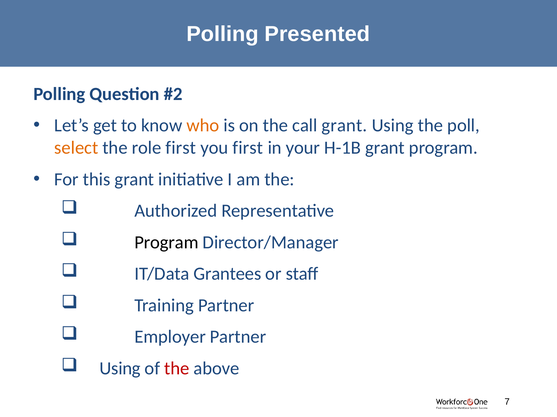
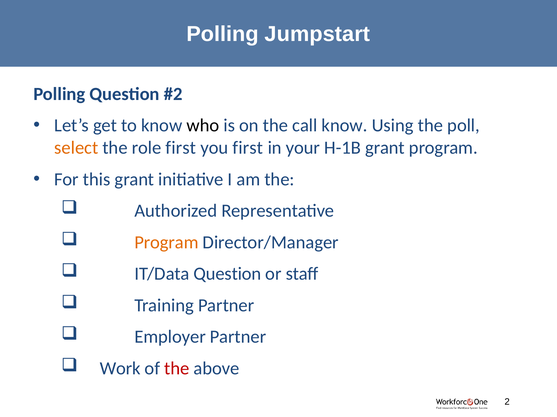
Presented: Presented -> Jumpstart (317, 34)
who colour: orange -> black (203, 126)
call grant: grant -> know (345, 126)
Program colour: black -> orange (166, 243)
IT/Data Grantees: Grantees -> Question (227, 274)
Using: Using -> Work (120, 369)
7: 7 -> 2 (507, 403)
